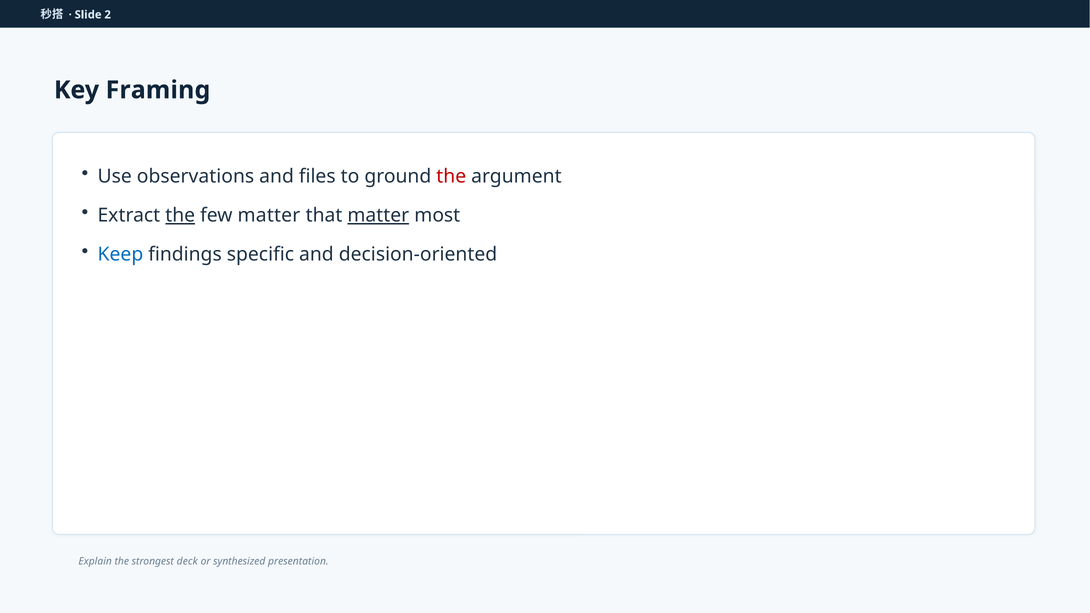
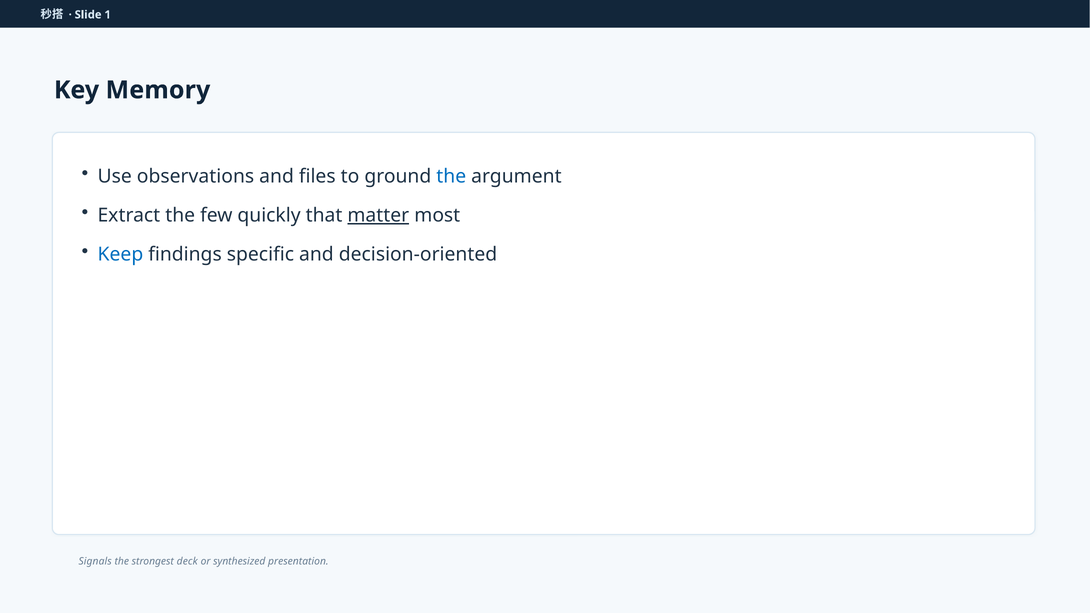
2: 2 -> 1 (108, 15)
Framing: Framing -> Memory (158, 90)
the colour: red -> blue (451, 176)
the underline: present -> none (180, 215)
few matter: matter -> quickly (269, 215)
Explain: Explain -> Signals (95, 561)
